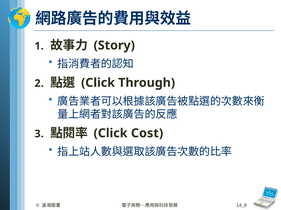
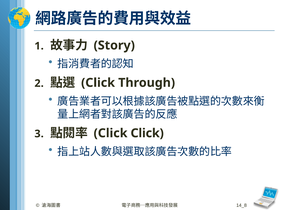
Click Cost: Cost -> Click (147, 134)
